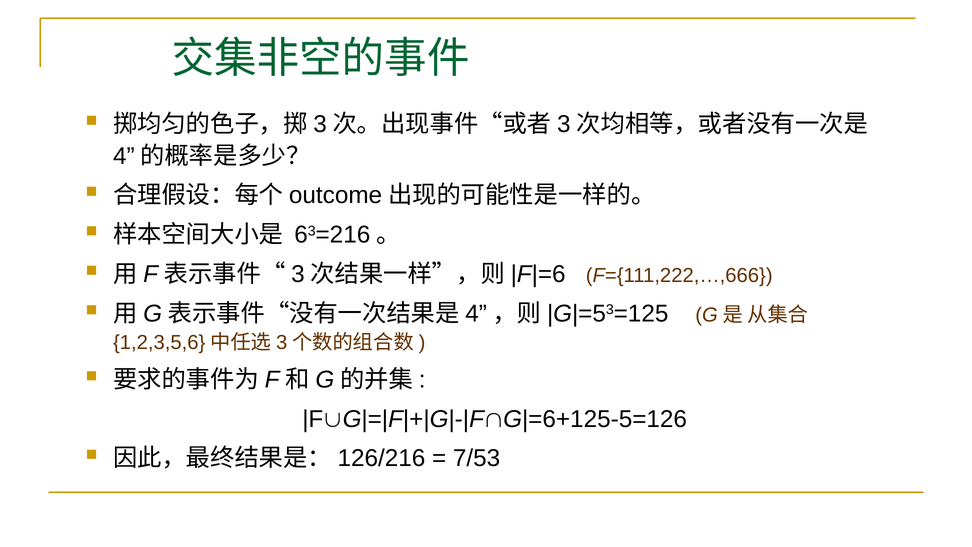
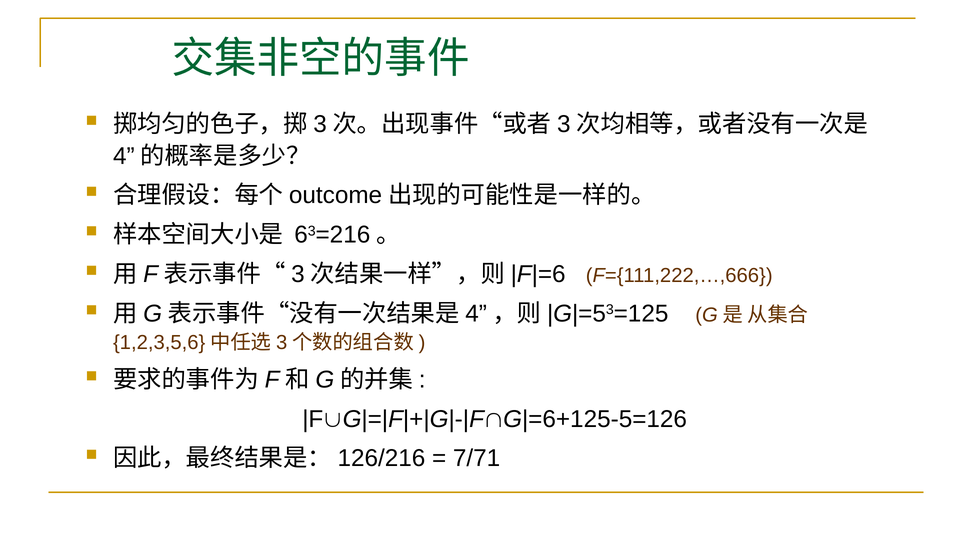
7/53: 7/53 -> 7/71 (477, 458)
